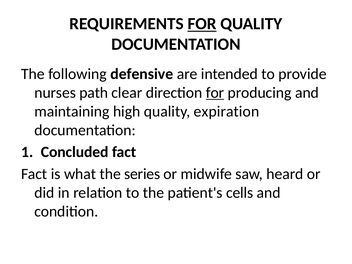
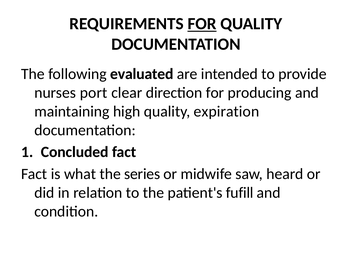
defensive: defensive -> evaluated (142, 74)
path: path -> port (94, 93)
for underline: present -> none (215, 93)
cells: cells -> fufill (240, 193)
